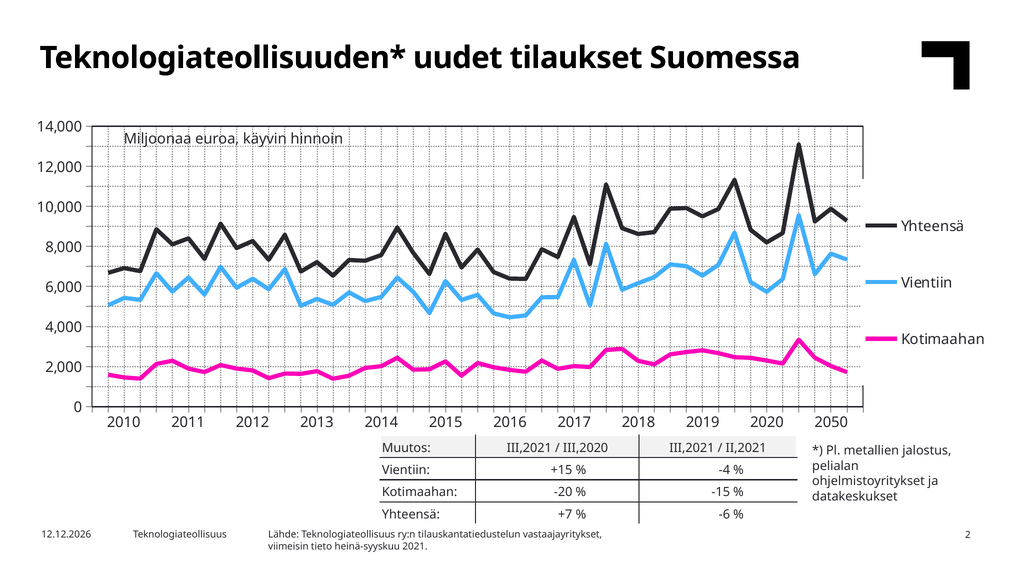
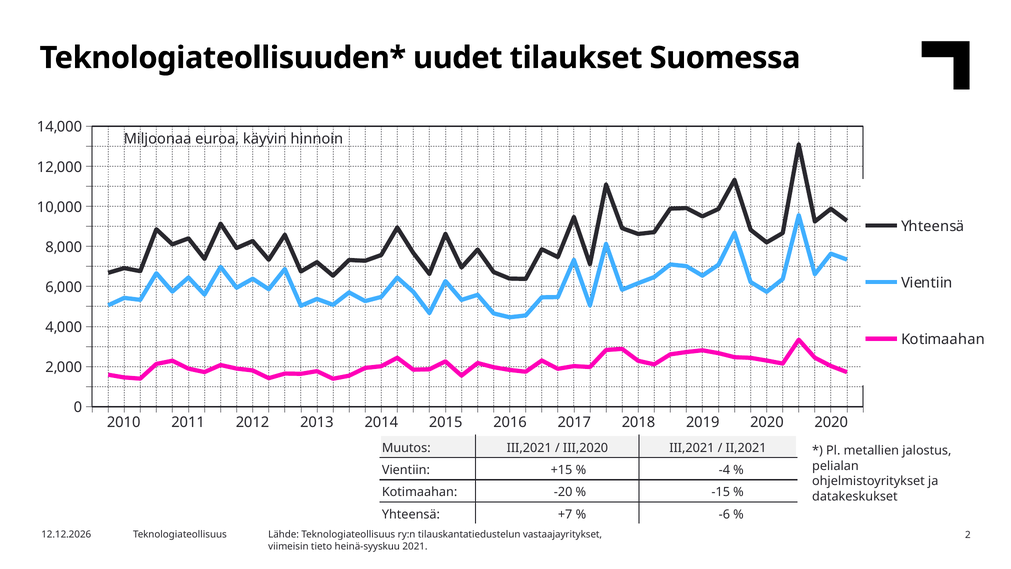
2020 2050: 2050 -> 2020 (831, 422)
